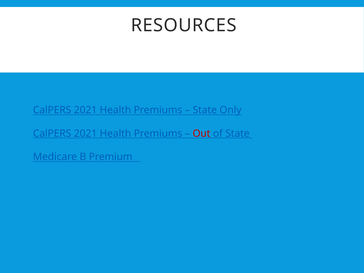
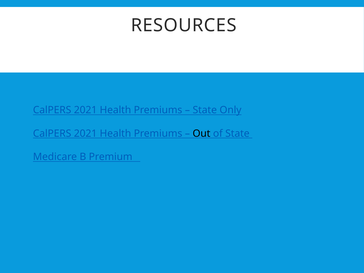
Out colour: red -> black (201, 133)
